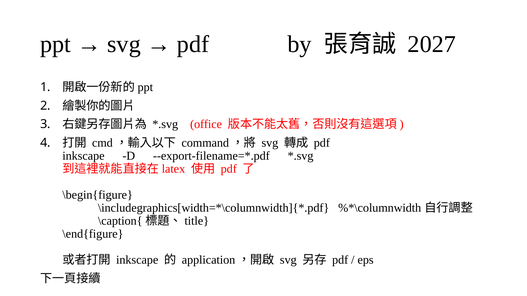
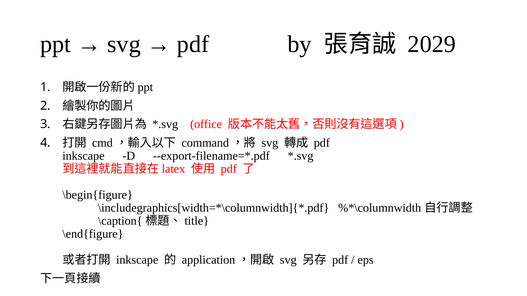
2027: 2027 -> 2029 (432, 44)
